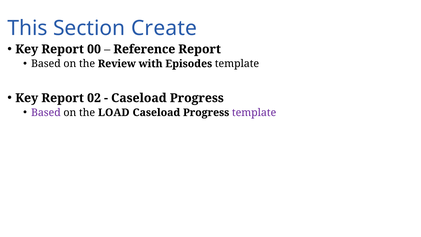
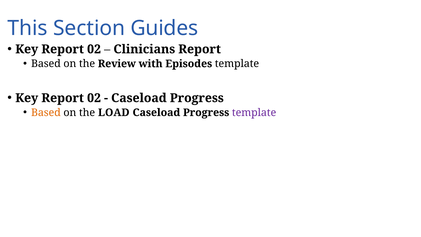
Create: Create -> Guides (164, 28)
00: 00 -> 02 (94, 49)
Reference: Reference -> Clinicians (144, 49)
Based colour: purple -> orange (46, 112)
